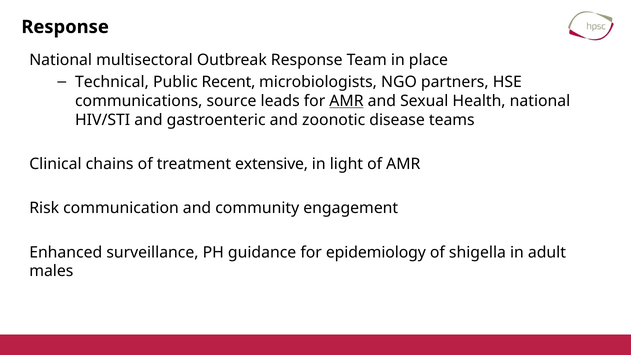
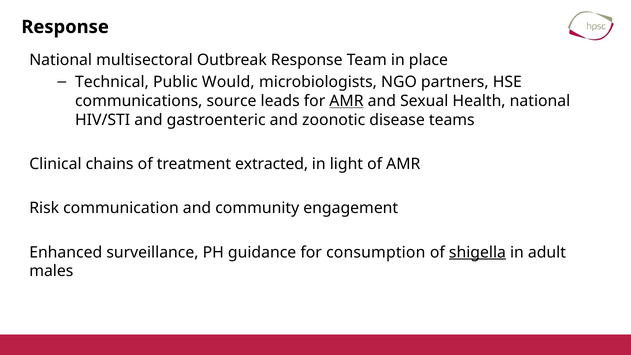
Recent: Recent -> Would (228, 82)
extensive: extensive -> extracted (272, 164)
epidemiology: epidemiology -> consumption (376, 252)
shigella underline: none -> present (477, 252)
